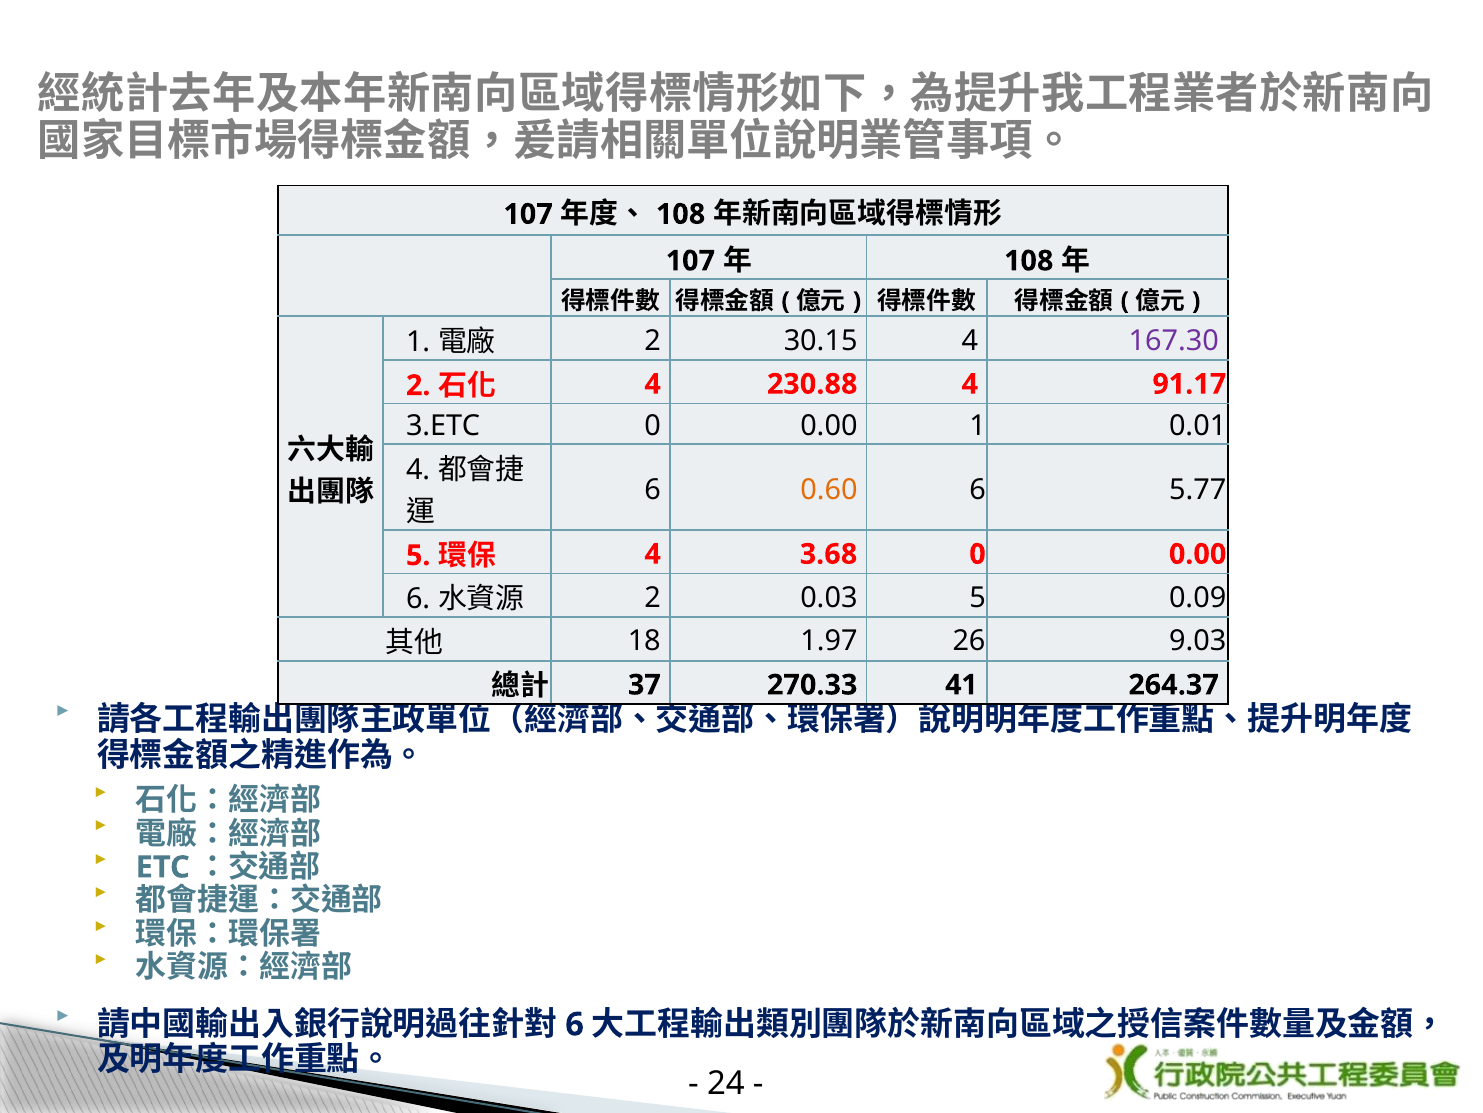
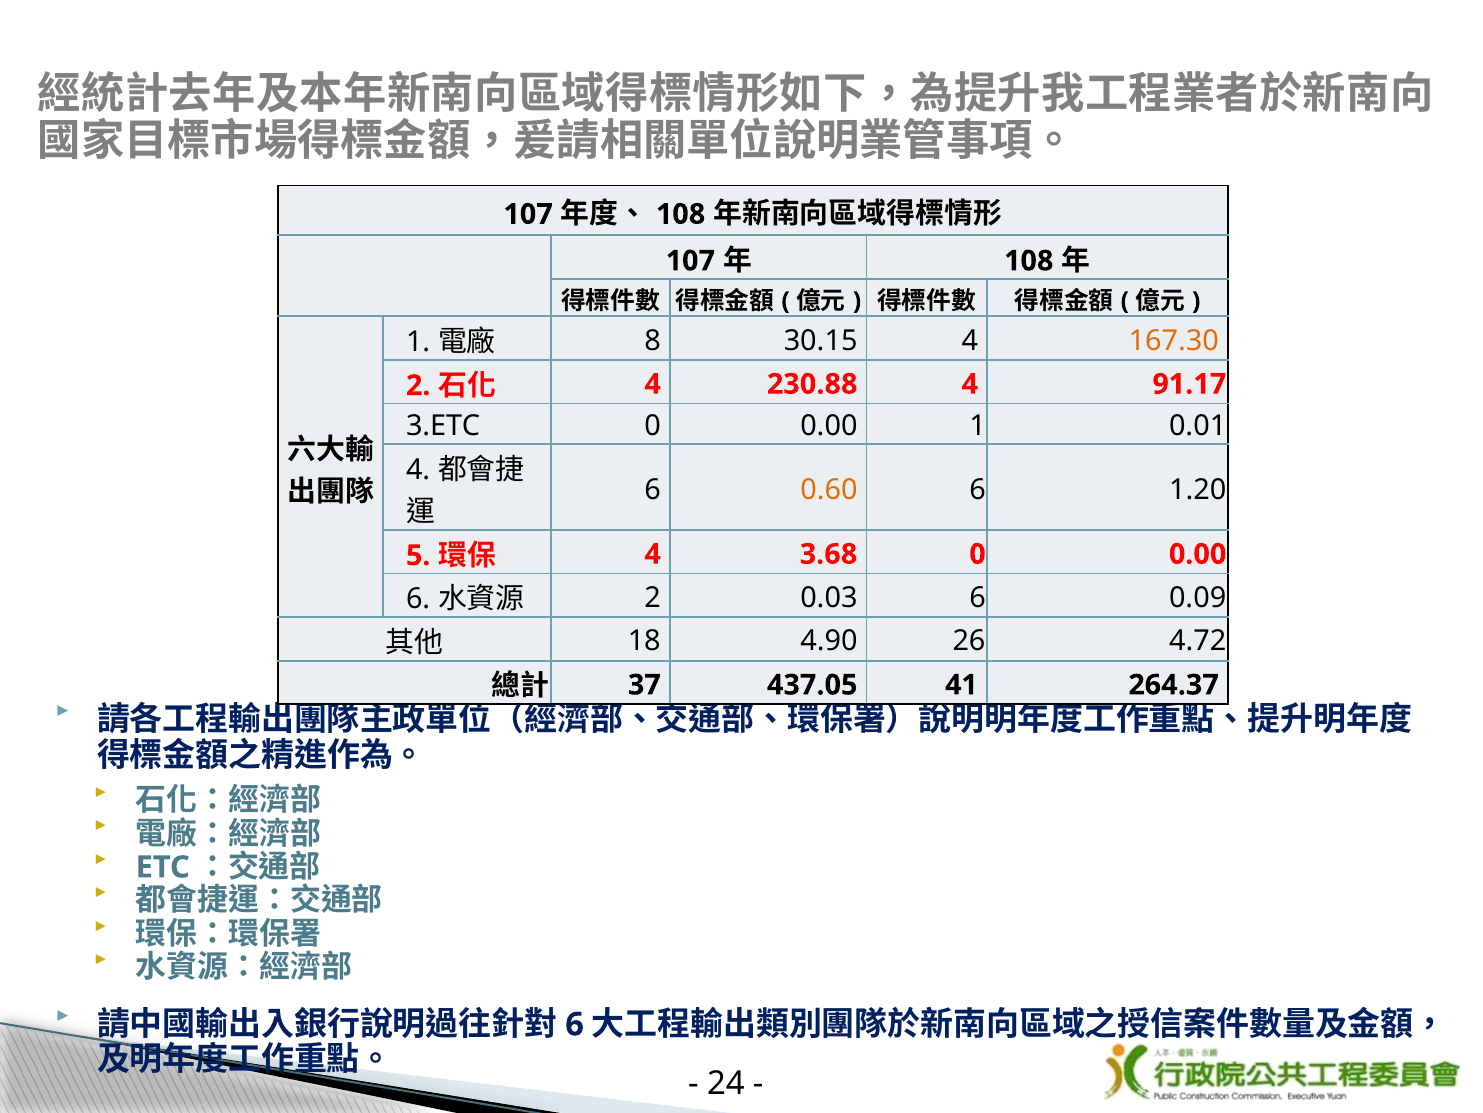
2: 2 -> 8 (653, 340)
167.30 colour: purple -> orange (1174, 340)
5.77: 5.77 -> 1.20 (1198, 489)
0.03 5: 5 -> 6 (978, 597)
1.97: 1.97 -> 4.90 (829, 641)
9.03: 9.03 -> 4.72 (1198, 641)
270.33: 270.33 -> 437.05 (812, 685)
